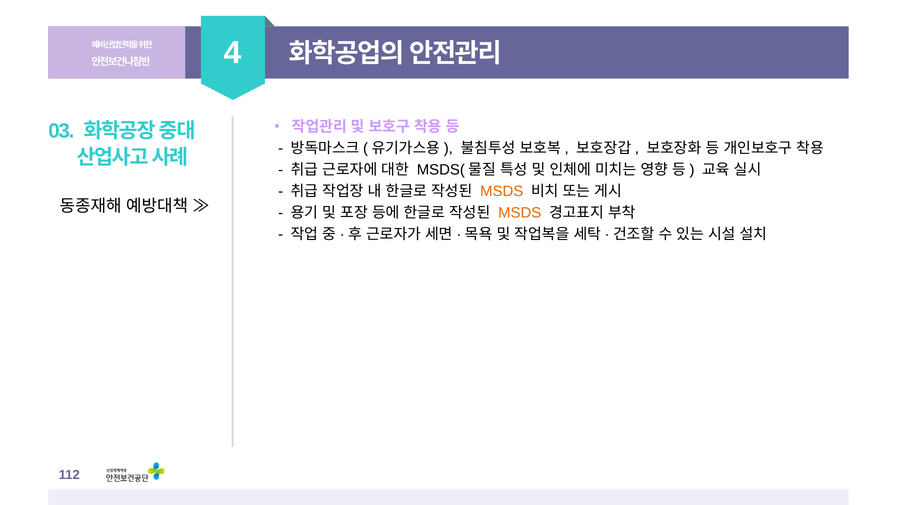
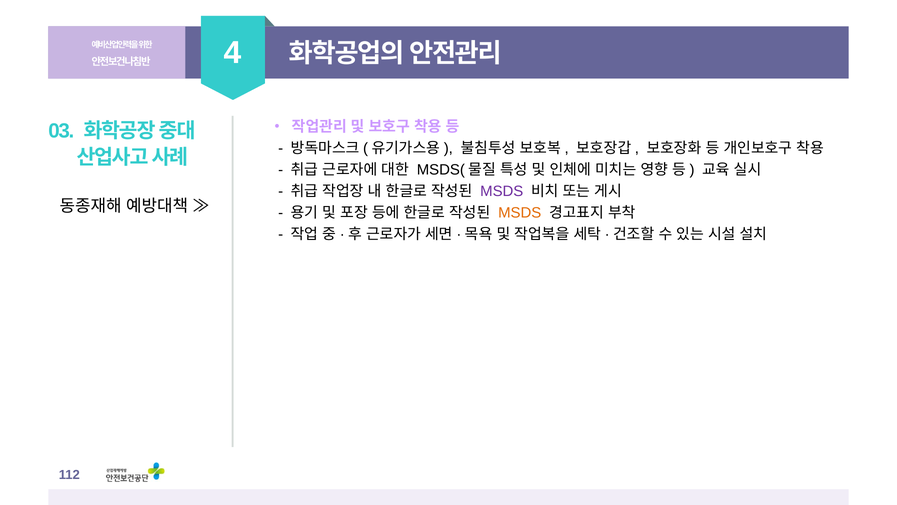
MSDS colour: orange -> purple (502, 192)
